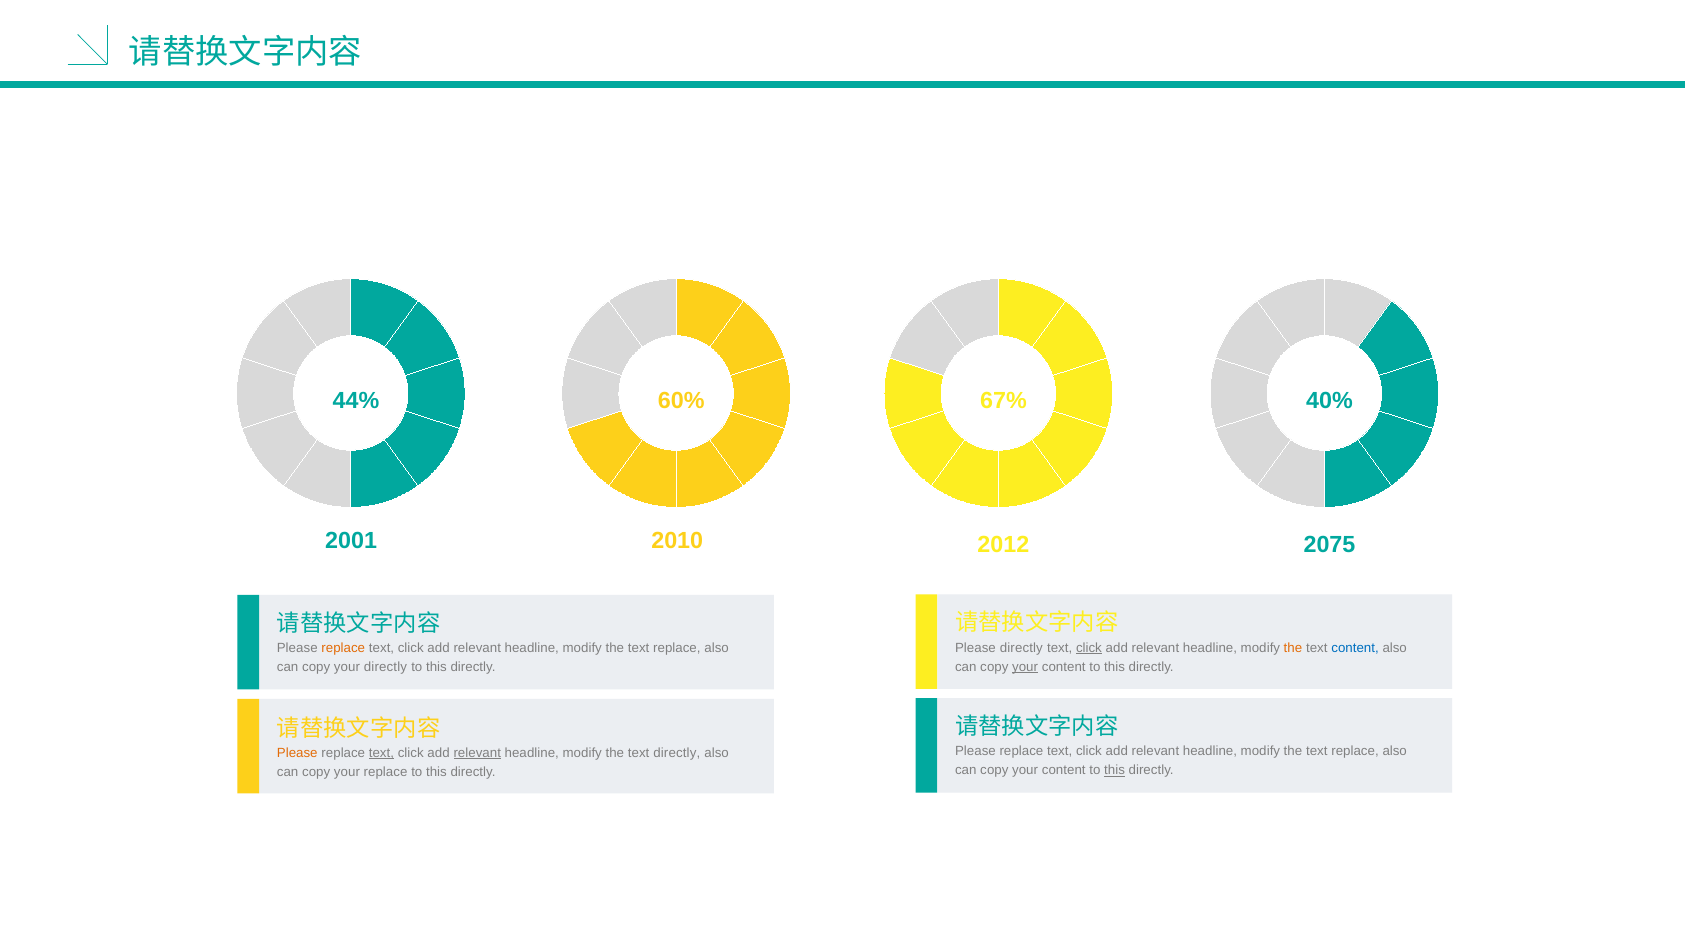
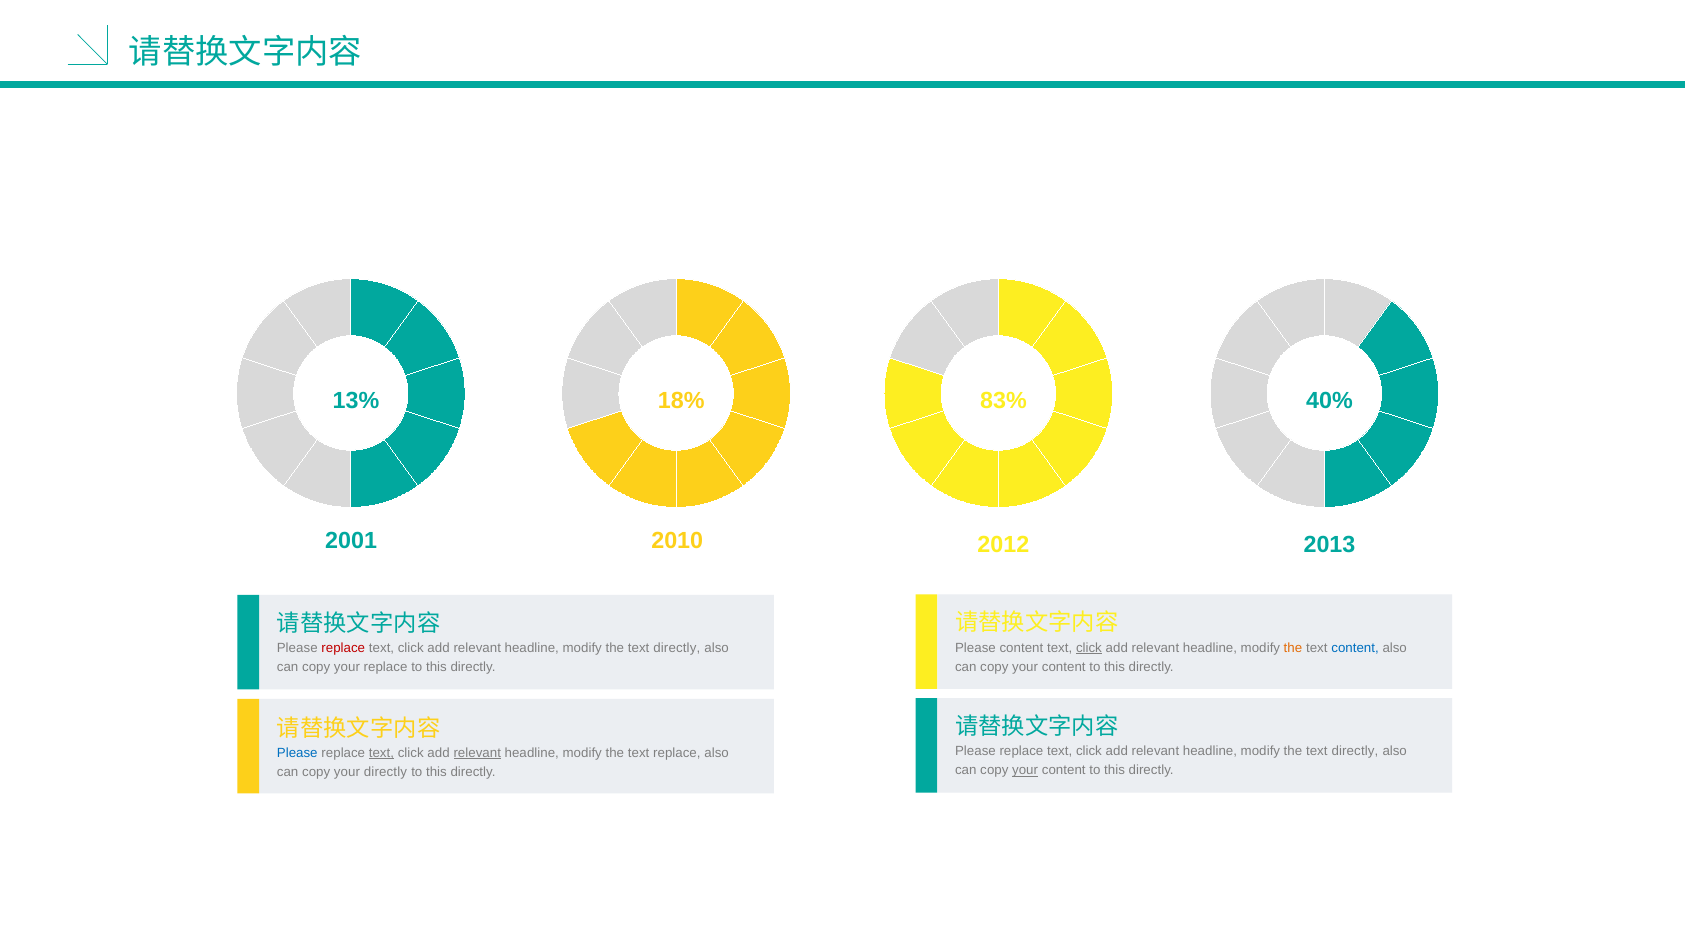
44%: 44% -> 13% (356, 400)
60%: 60% -> 18% (681, 400)
67%: 67% -> 83% (1003, 400)
2075: 2075 -> 2013 (1329, 544)
Please directly: directly -> content (1021, 648)
replace colour: orange -> red (343, 648)
replace: replace -> directly (677, 648)
your underline: present -> none (1025, 667)
your directly: directly -> replace (386, 667)
replace: replace -> directly (1355, 751)
Please colour: orange -> blue (297, 753)
text directly: directly -> replace (677, 753)
your underline: none -> present (1025, 770)
this underline: present -> none (1115, 770)
your replace: replace -> directly (385, 772)
